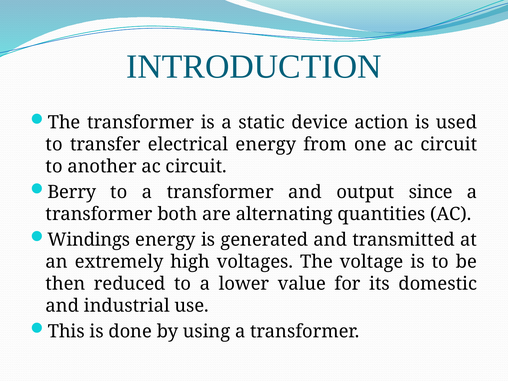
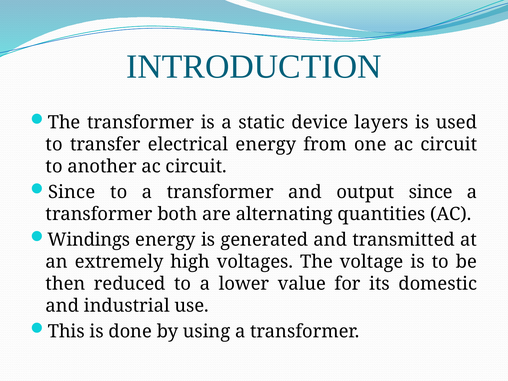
action: action -> layers (381, 122)
Berry: Berry -> Since (72, 192)
